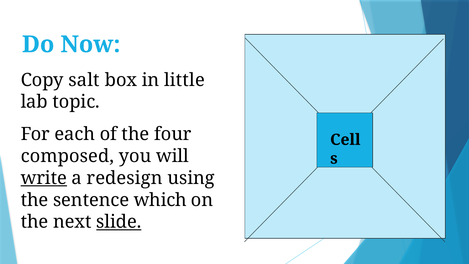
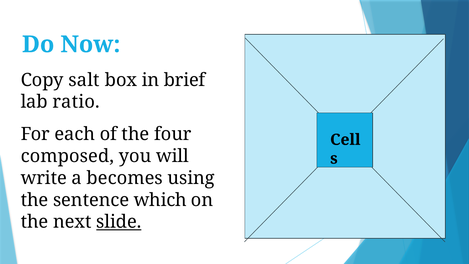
little: little -> brief (185, 80)
topic: topic -> ratio (76, 102)
write underline: present -> none (44, 178)
redesign: redesign -> becomes (125, 178)
